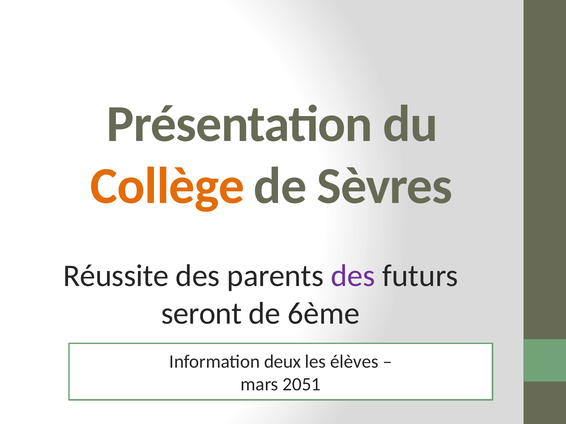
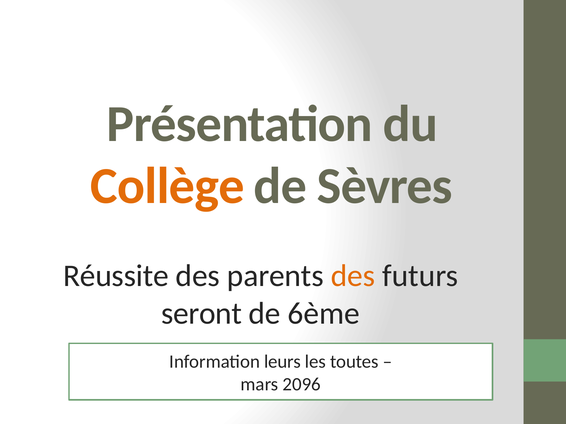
des colour: purple -> orange (353, 276)
deux: deux -> leurs (283, 362)
élèves: élèves -> toutes (354, 362)
2051: 2051 -> 2096 (302, 385)
